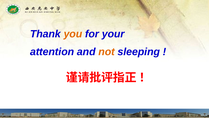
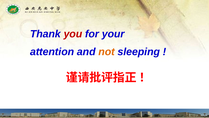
you colour: orange -> red (73, 34)
